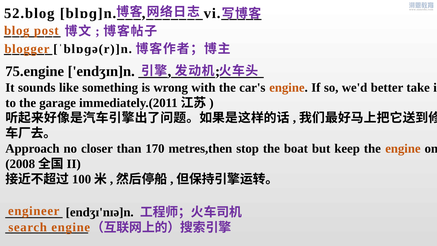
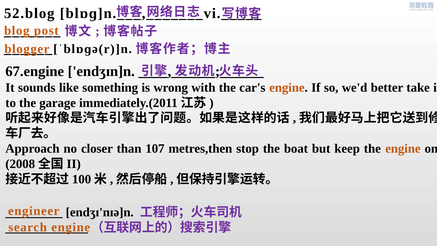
75.engine: 75.engine -> 67.engine (35, 71)
170: 170 -> 107 (155, 149)
